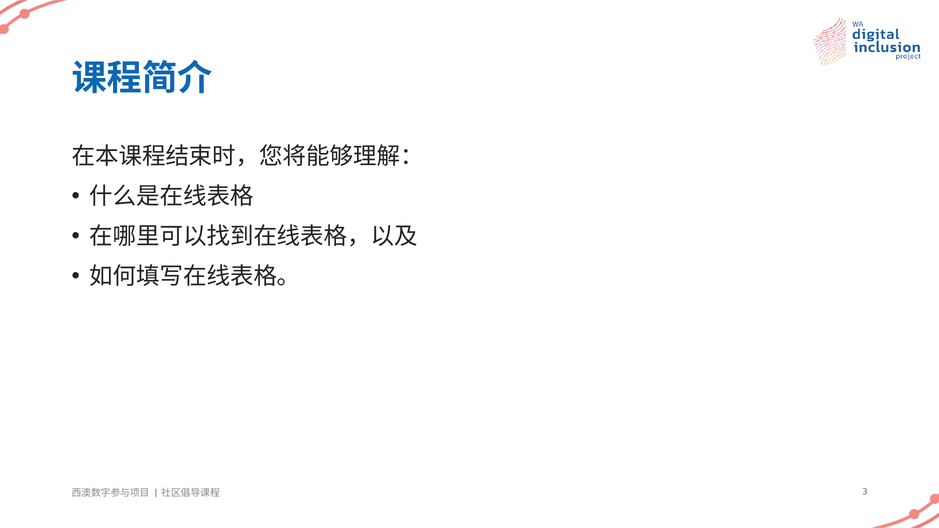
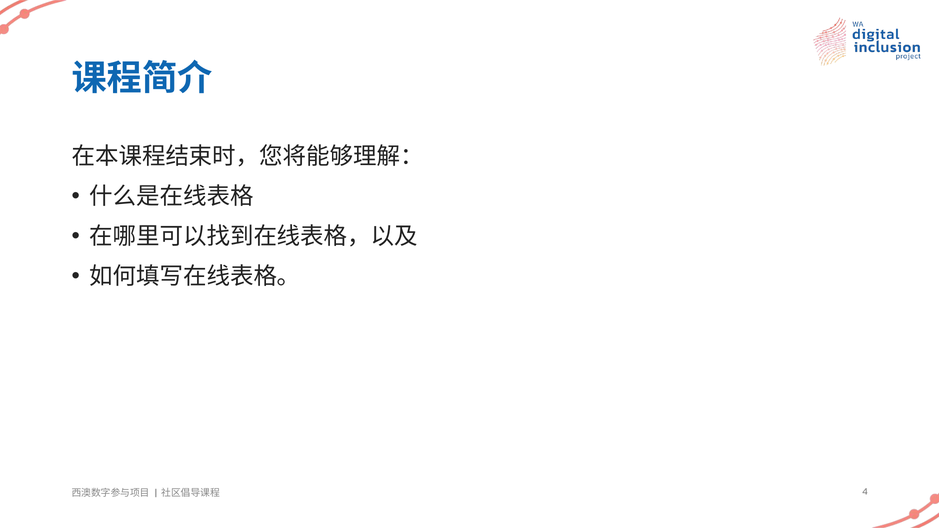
3: 3 -> 4 (865, 492)
